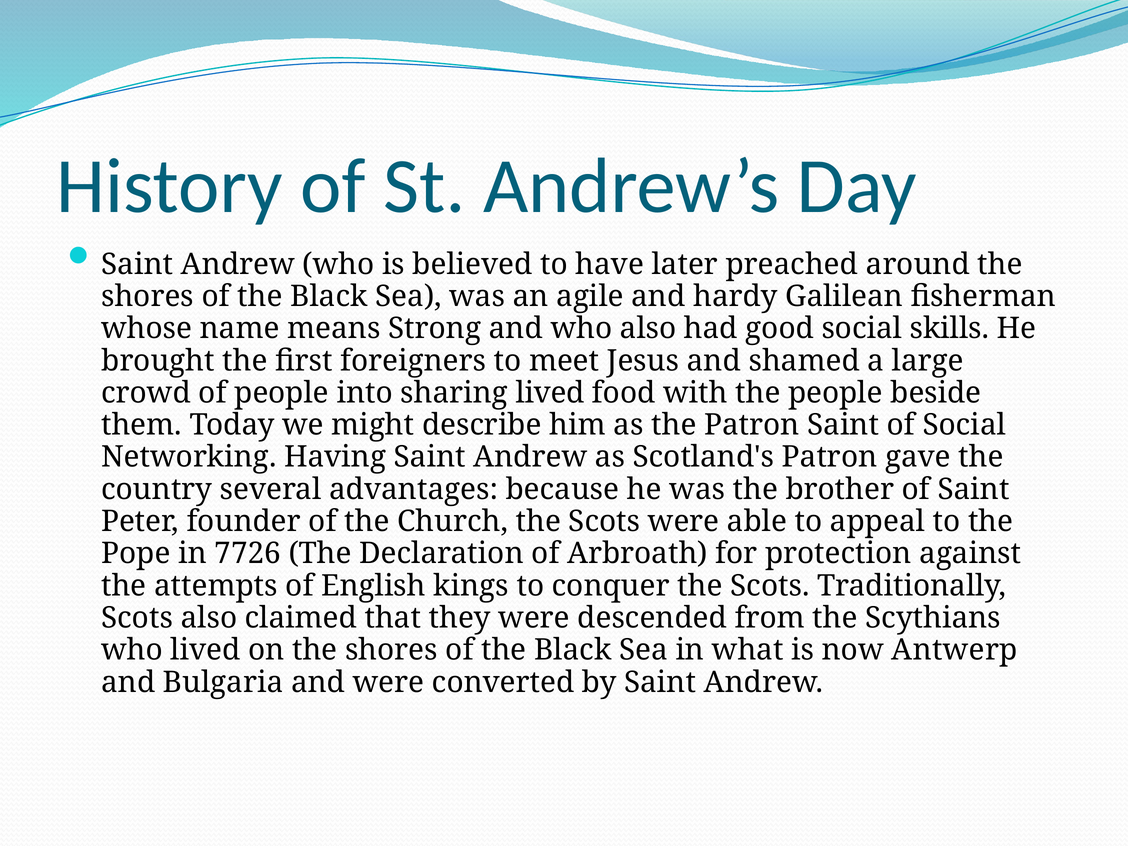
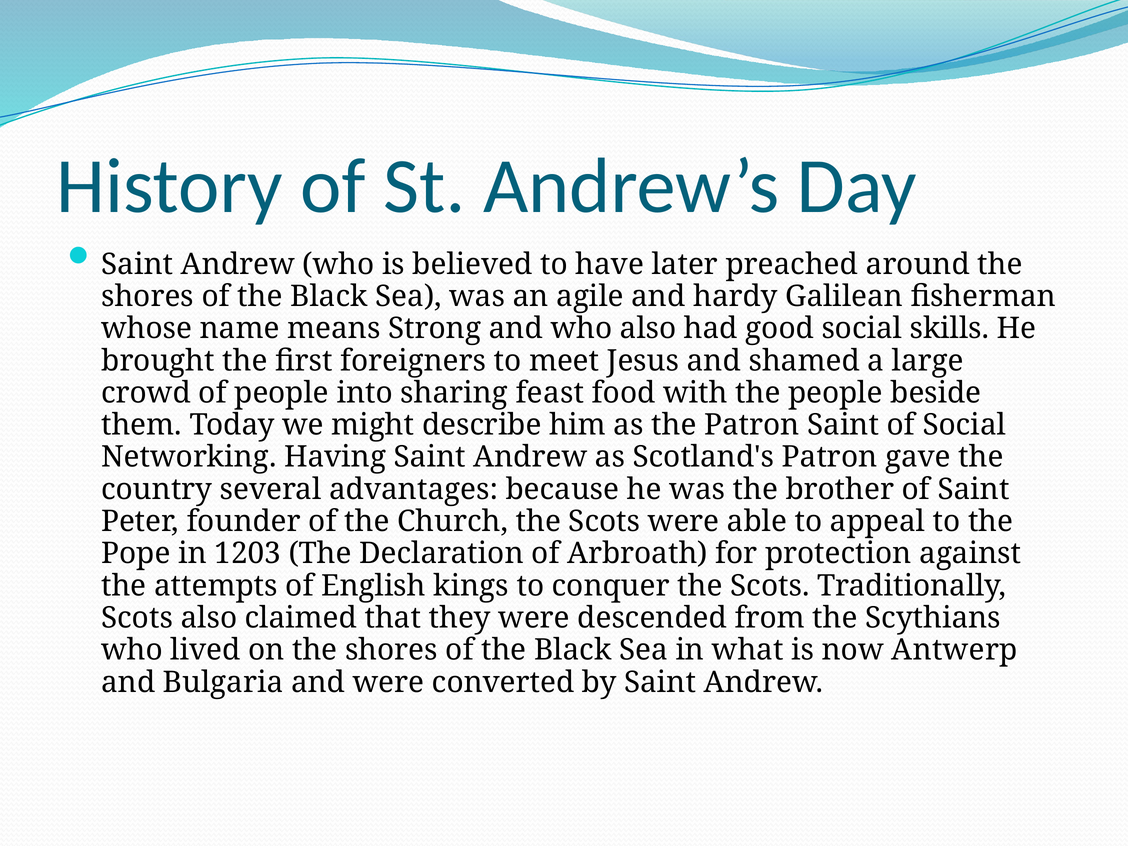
sharing lived: lived -> feast (550, 393)
7726: 7726 -> 1203 (248, 554)
